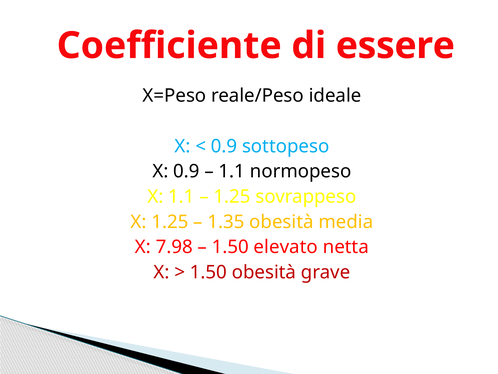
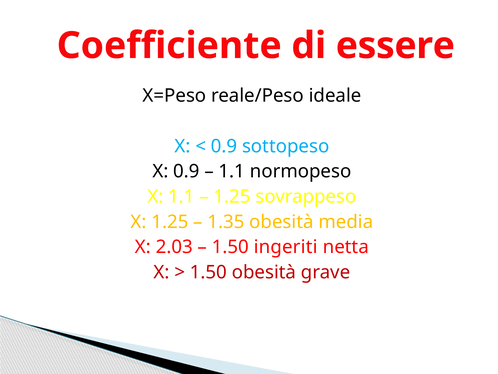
7.98: 7.98 -> 2.03 (174, 247)
elevato: elevato -> ingeriti (286, 247)
